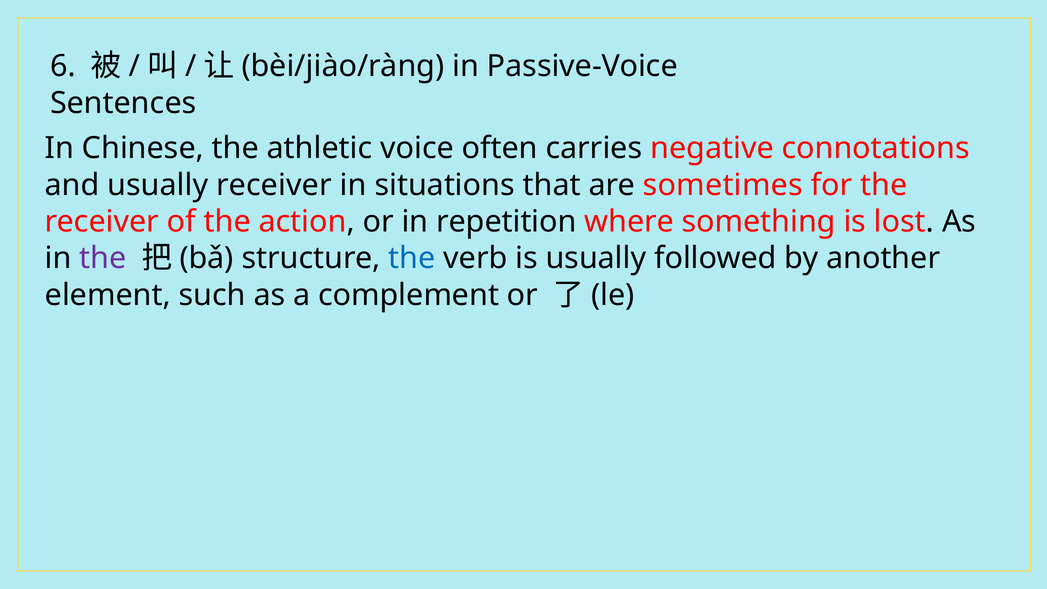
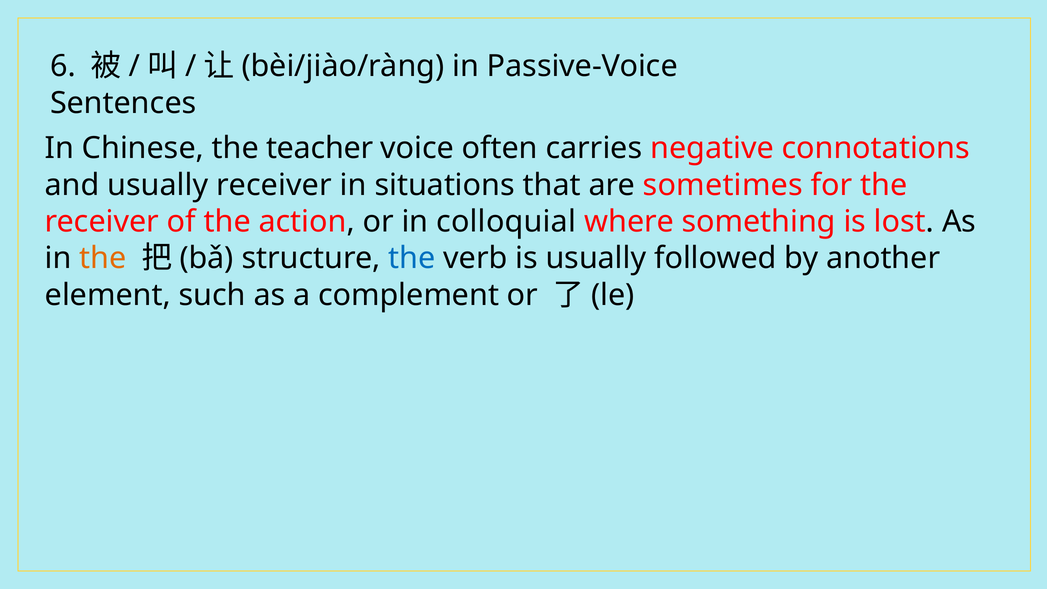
athletic: athletic -> teacher (320, 148)
repetition: repetition -> colloquial (506, 222)
the colour: purple -> orange (103, 258)
